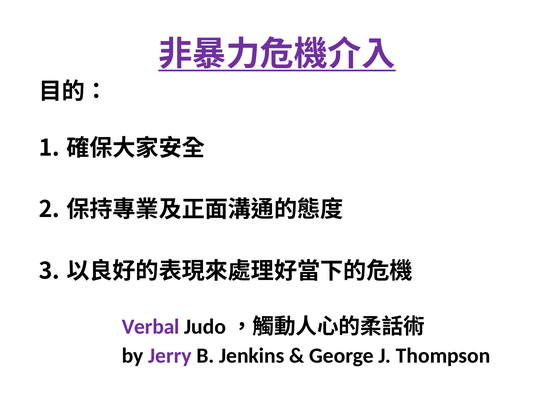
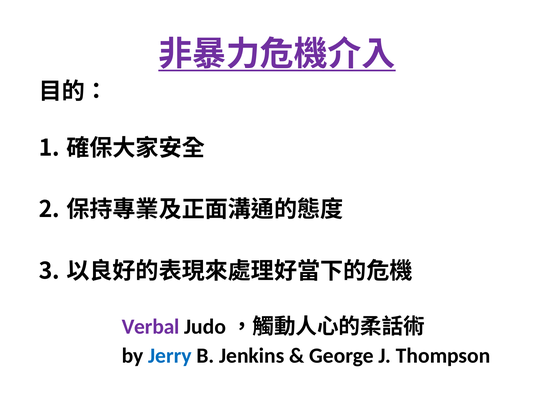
Jerry colour: purple -> blue (170, 355)
